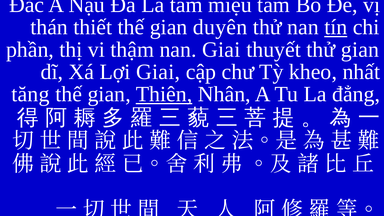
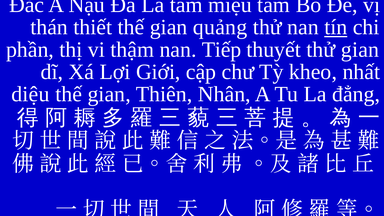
duyên: duyên -> quảng (220, 27)
nan Giai: Giai -> Tiếp (222, 50)
Lợi Giai: Giai -> Giới (158, 72)
tăng: tăng -> diệu (30, 94)
Thiên underline: present -> none (164, 94)
